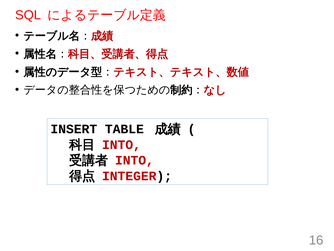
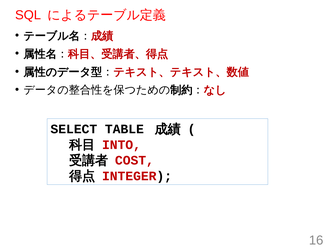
INSERT: INSERT -> SELECT (74, 129)
INTO: INTO -> COST (134, 160)
